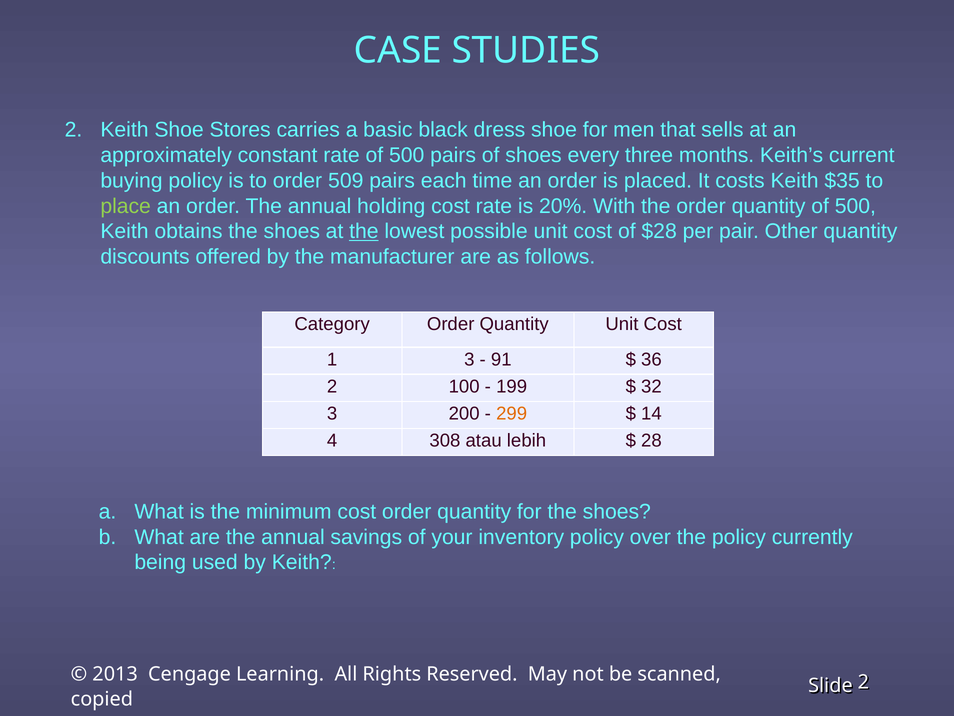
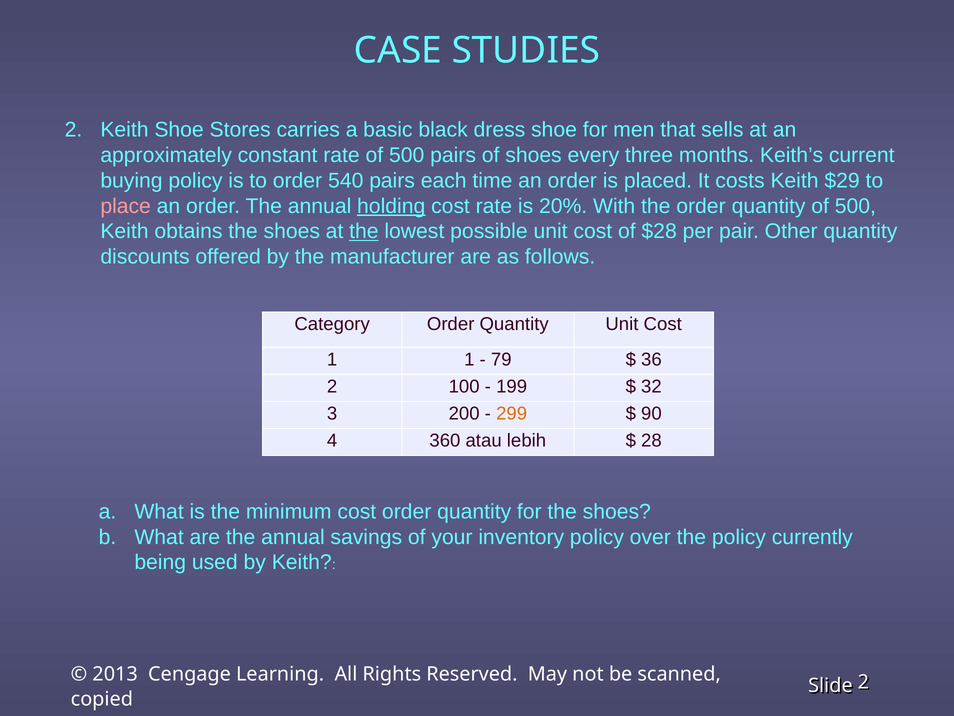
509: 509 -> 540 (346, 180)
$35: $35 -> $29 (842, 180)
place colour: light green -> pink (126, 206)
holding underline: none -> present (391, 206)
1 3: 3 -> 1 (469, 359)
91: 91 -> 79 (501, 359)
14: 14 -> 90 (651, 413)
308: 308 -> 360 (445, 440)
